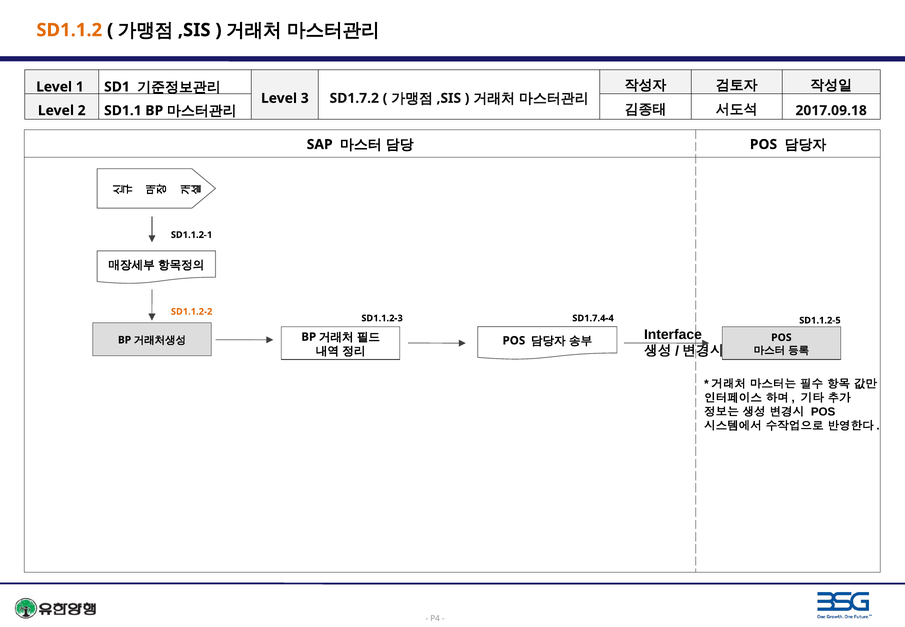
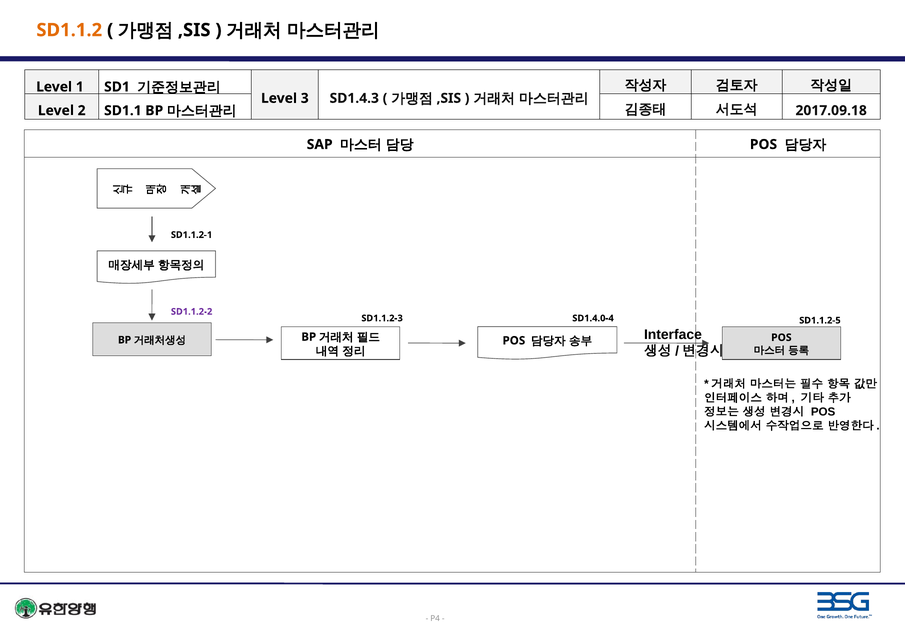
SD1.7.2: SD1.7.2 -> SD1.4.3 (354, 98)
SD1.1.2-2 colour: orange -> purple (192, 311)
SD1.7.4-4: SD1.7.4-4 -> SD1.4.0-4 (593, 318)
